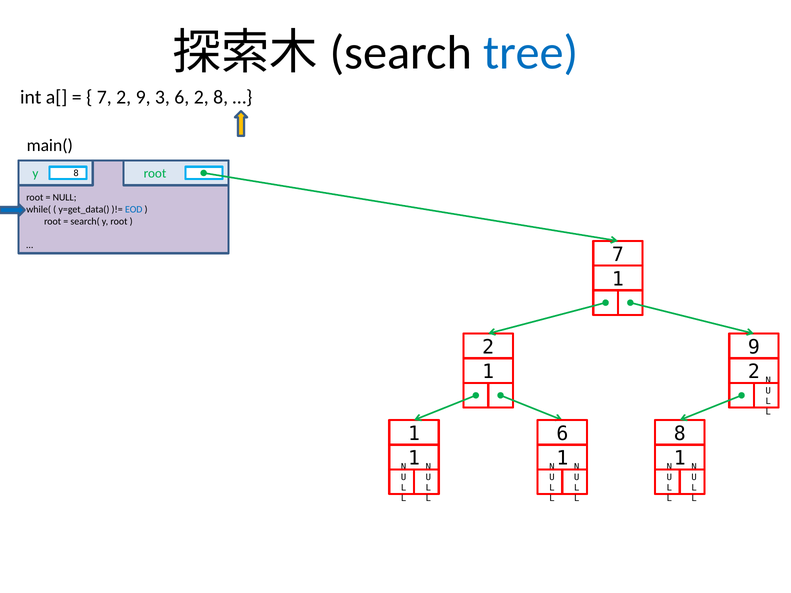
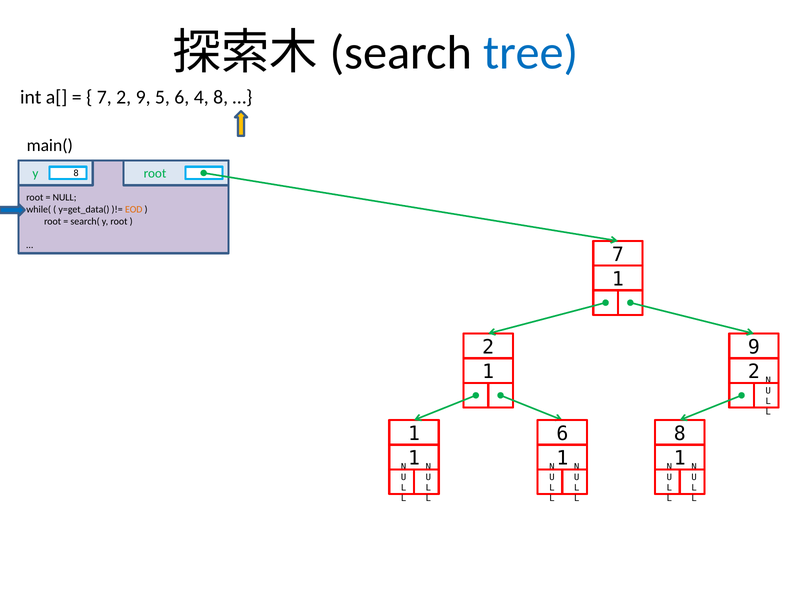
3: 3 -> 5 (162, 97)
6 2: 2 -> 4 (201, 97)
EOD colour: blue -> orange (134, 210)
